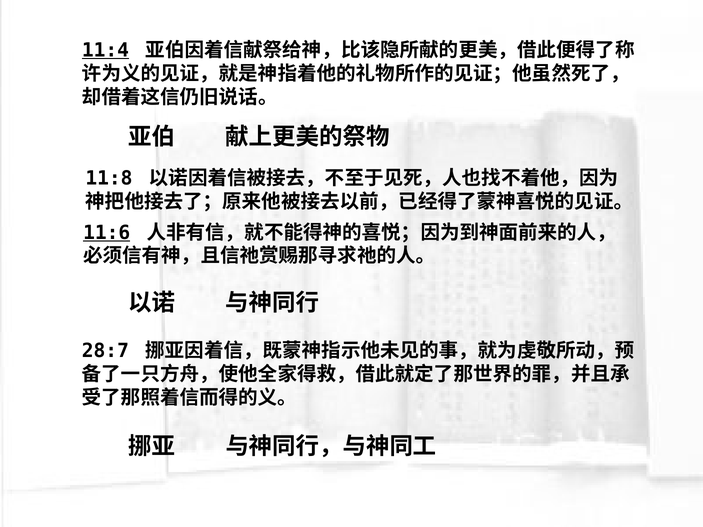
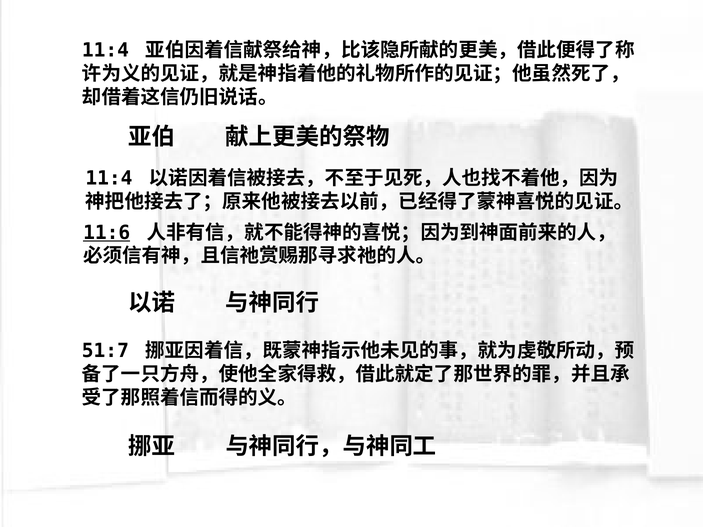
11:4 underline: present -> none (105, 50)
11:8: 11:8 -> 11:4 (109, 178)
28:7: 28:7 -> 51:7 (105, 351)
